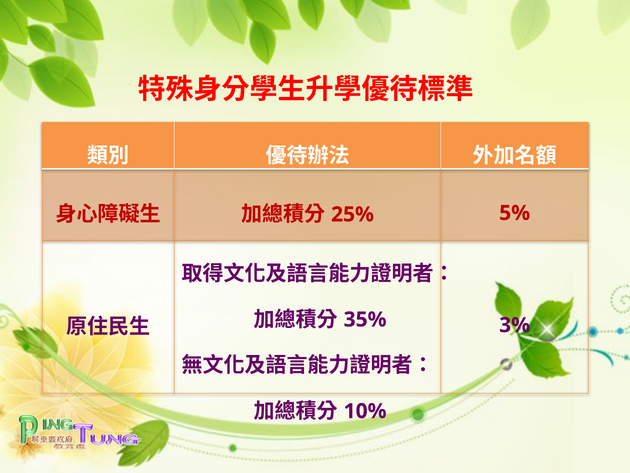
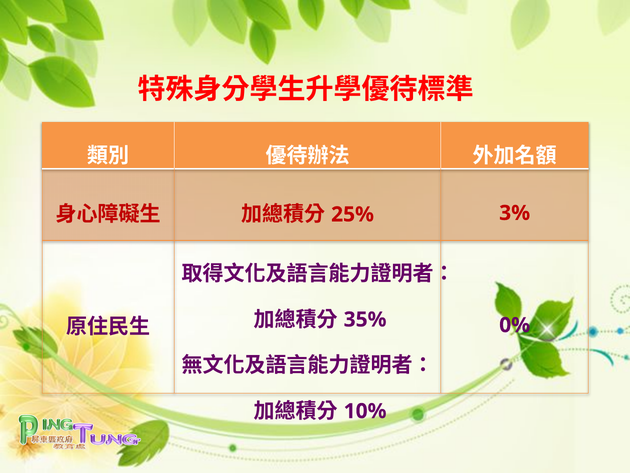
5%: 5% -> 3% (515, 213)
3%: 3% -> 0% (515, 325)
